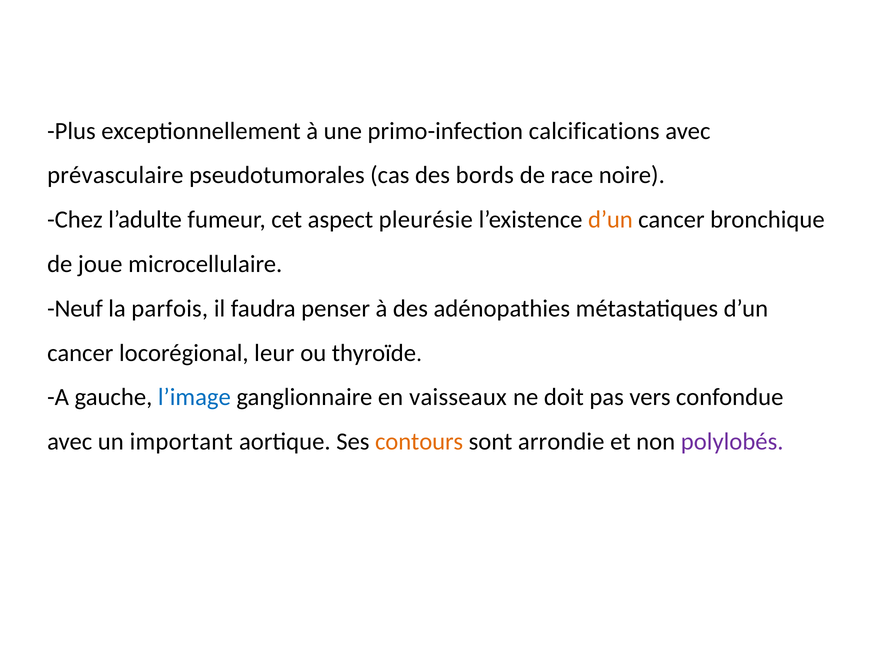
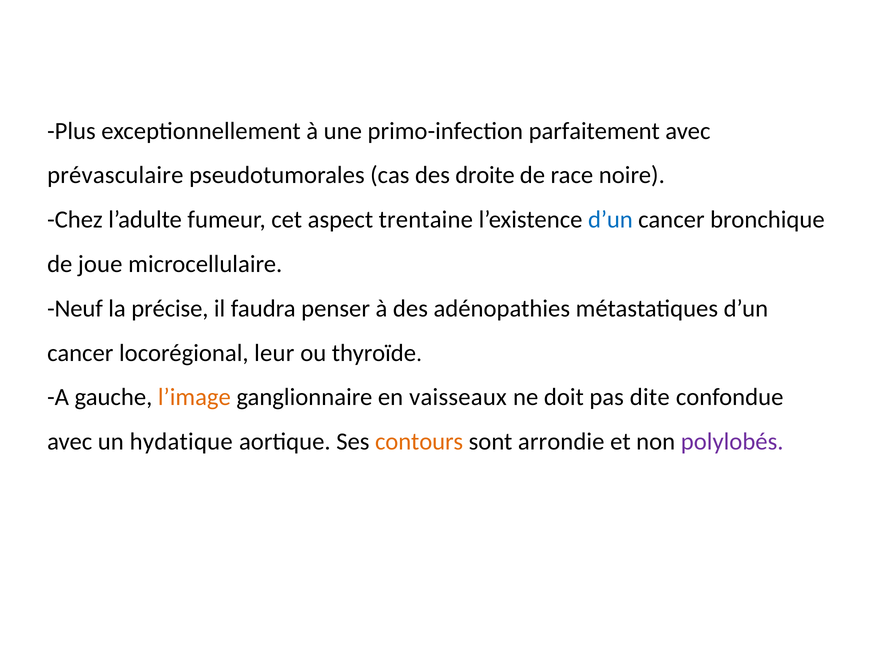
calcifications: calcifications -> parfaitement (594, 131)
bords: bords -> droite (485, 175)
pleurésie: pleurésie -> trentaine (426, 220)
d’un colour: orange -> blue (610, 220)
parfois: parfois -> précise (170, 309)
l’image colour: blue -> orange (194, 397)
vers: vers -> dite (650, 397)
important: important -> hydatique (181, 442)
